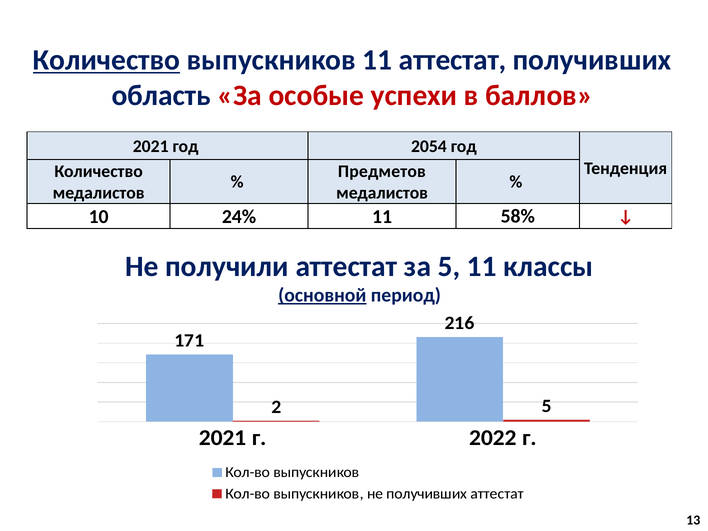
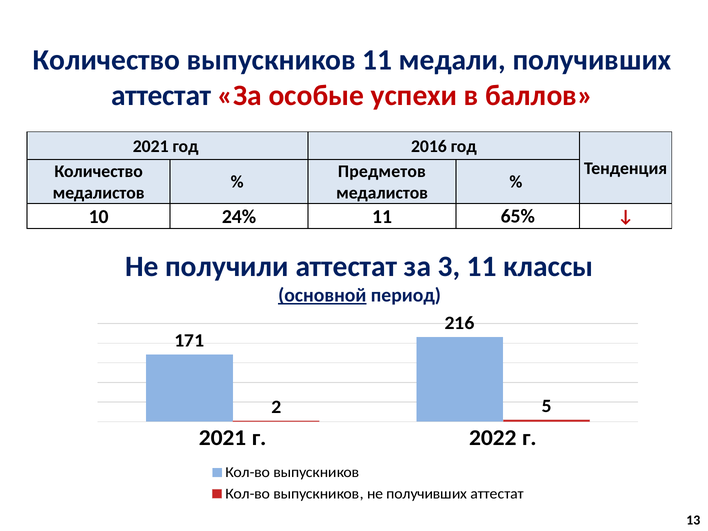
Количество underline: present -> none (106, 60)
11 аттестат: аттестат -> медали (452, 60)
область: область -> аттестат (161, 96)
2054: 2054 -> 2016 (429, 146)
58%: 58% -> 65% (518, 216)
за 5: 5 -> 3 (449, 266)
